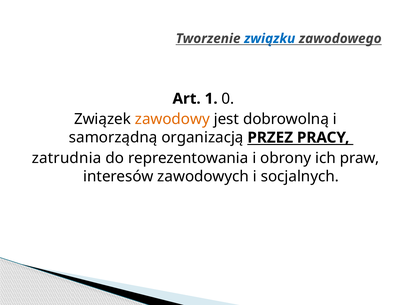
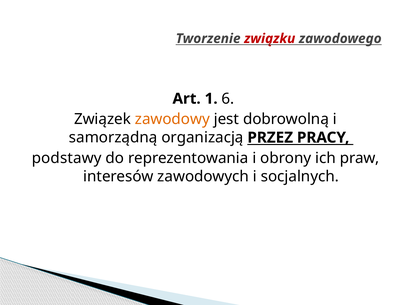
związku colour: blue -> red (270, 39)
0: 0 -> 6 (228, 99)
zatrudnia: zatrudnia -> podstawy (67, 158)
